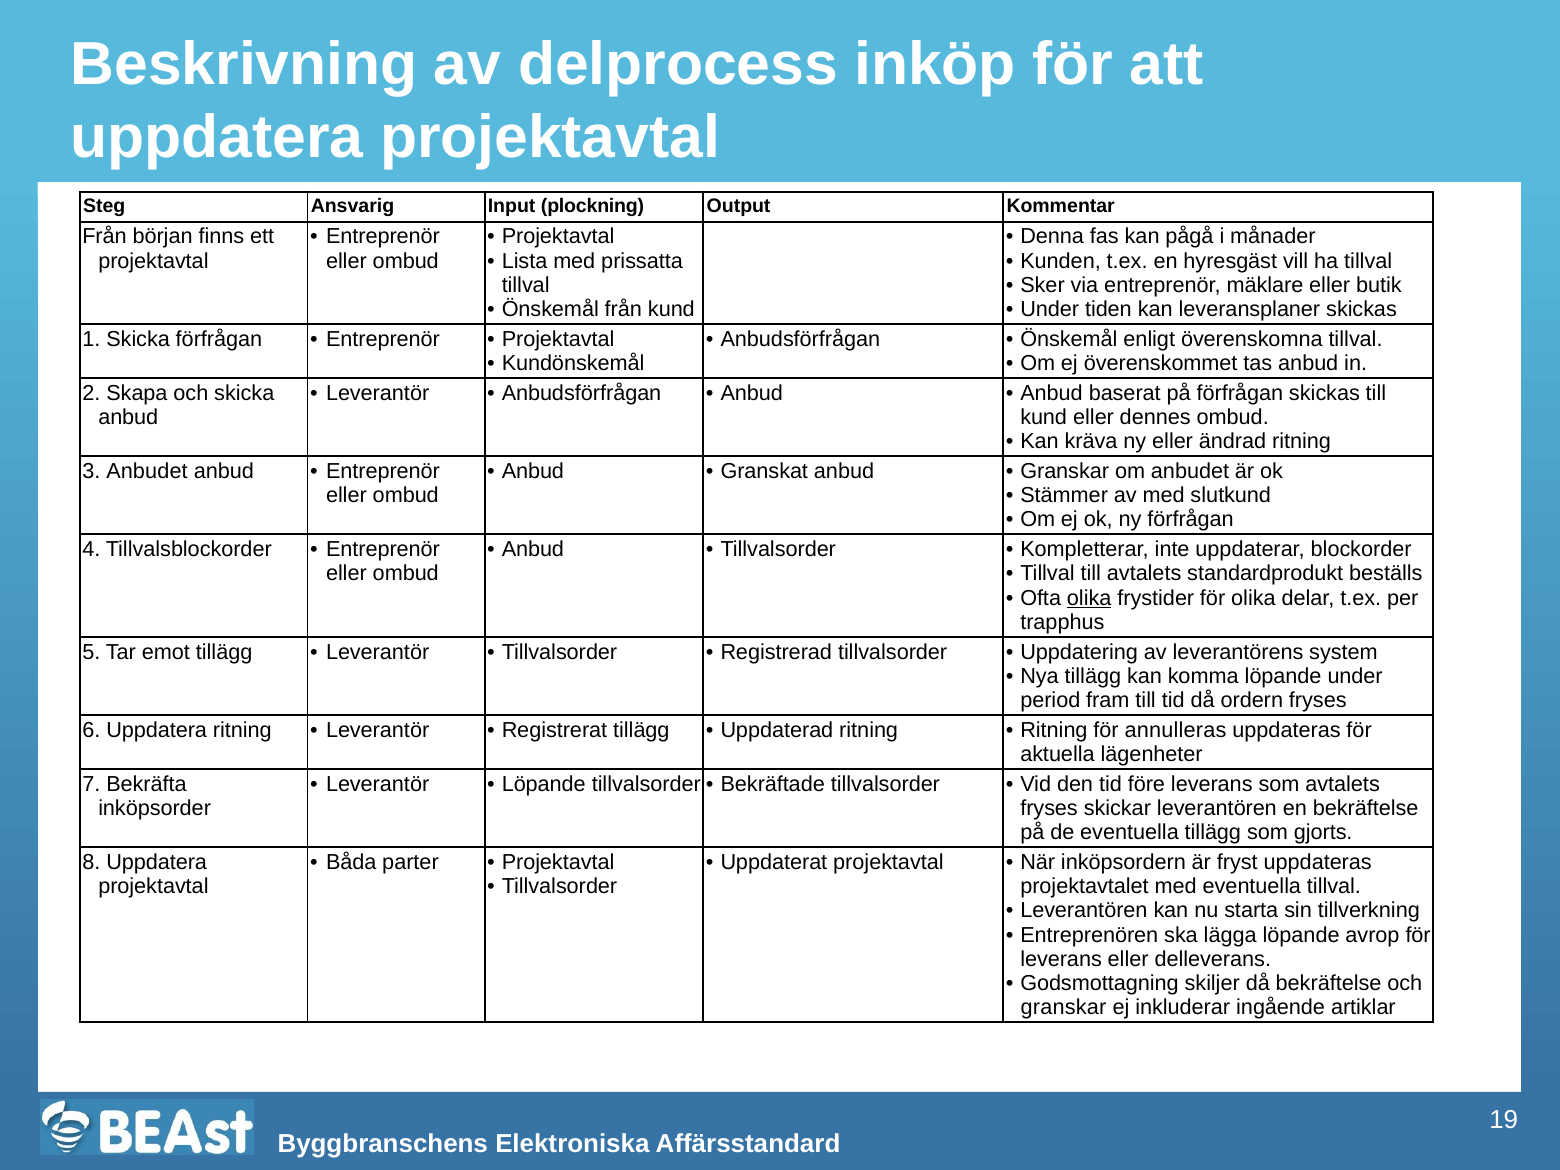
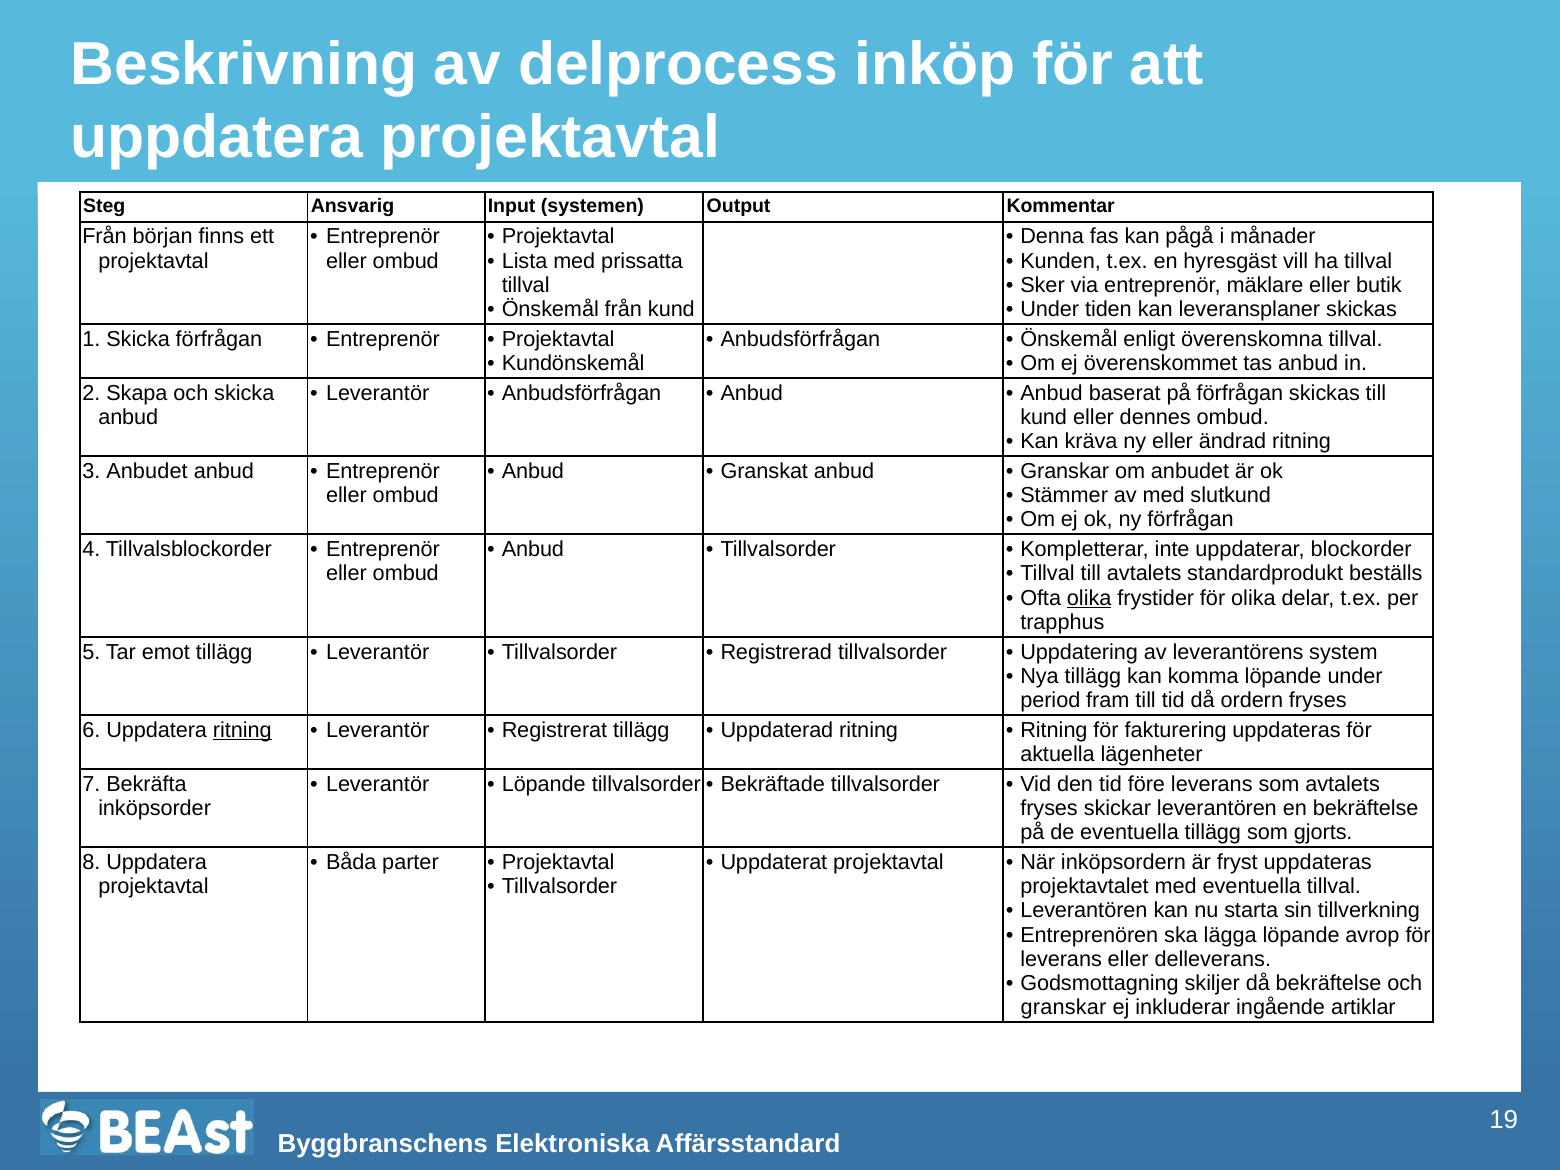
plockning: plockning -> systemen (592, 206)
ritning underline: none -> present (242, 730)
annulleras: annulleras -> fakturering (1176, 730)
